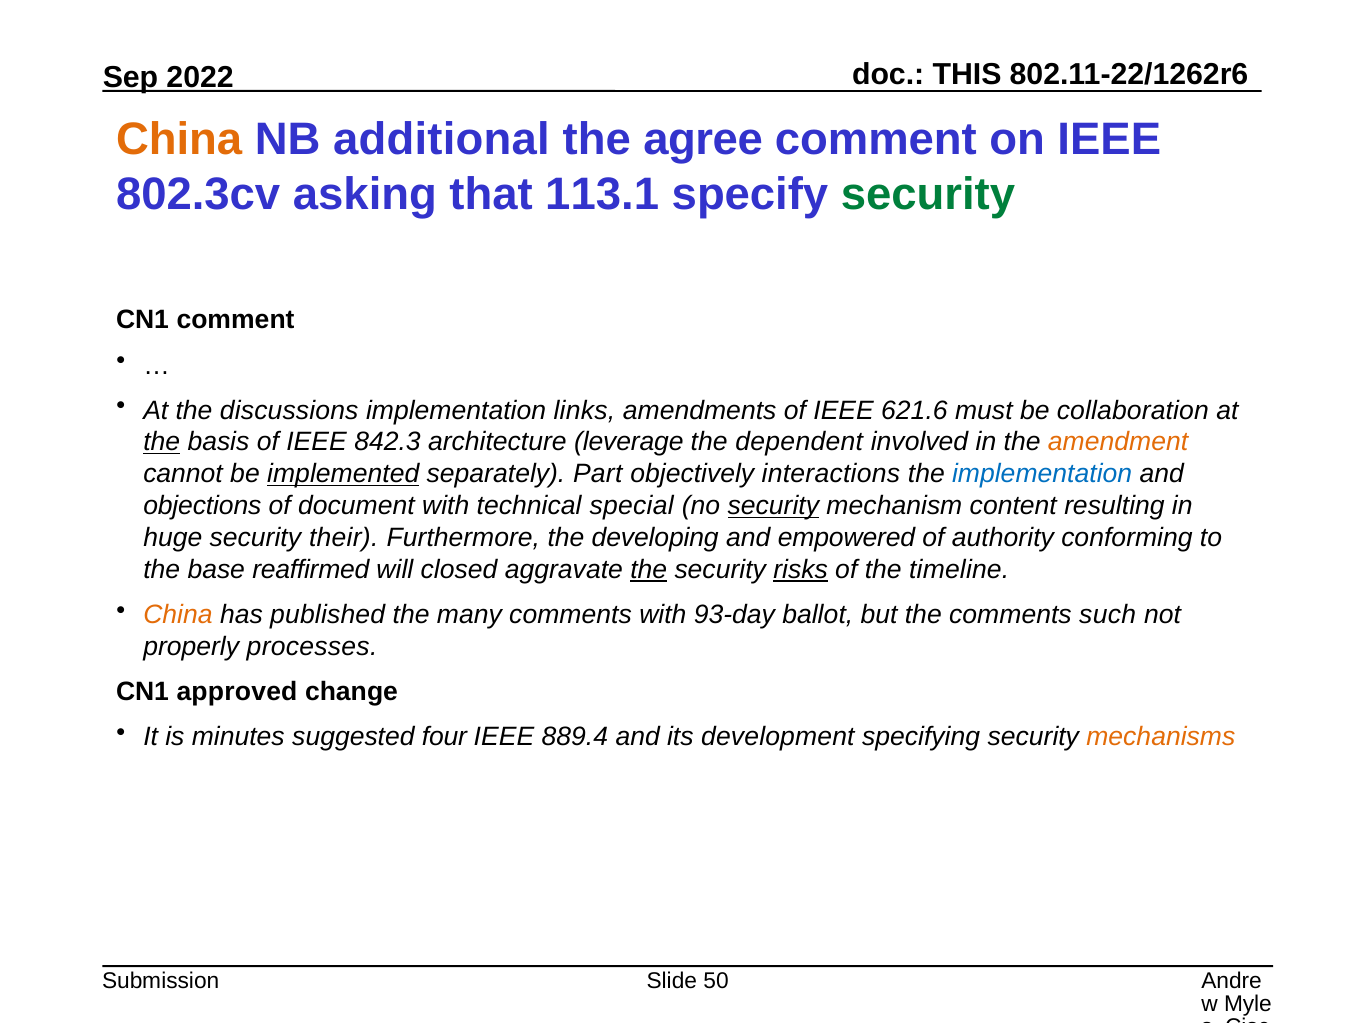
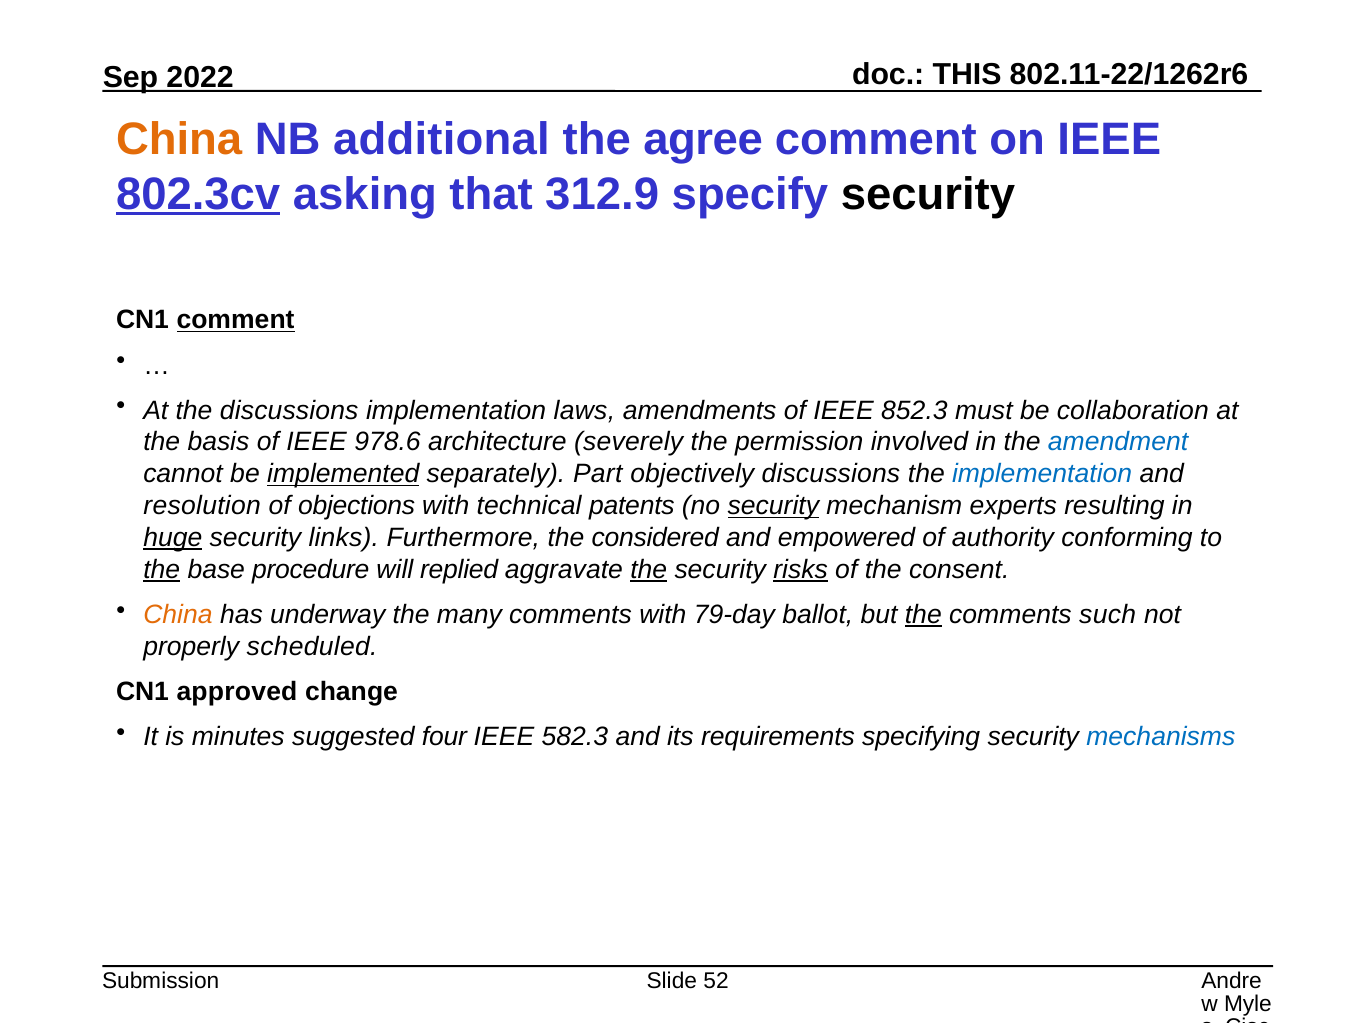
802.3cv underline: none -> present (198, 194)
113.1: 113.1 -> 312.9 (602, 194)
security colour: green -> black (928, 194)
comment underline: none -> present (236, 320)
links: links -> laws (584, 410)
621.6: 621.6 -> 852.3 (914, 410)
the underline: present -> none (162, 442)
842.3: 842.3 -> 978.6 (387, 442)
leverage: leverage -> severely (629, 442)
dependent: dependent -> permission (799, 442)
amendment colour: orange -> blue (1118, 442)
objectively interactions: interactions -> discussions (831, 474)
objections: objections -> resolution (202, 506)
document: document -> objections (357, 506)
special: special -> patents (632, 506)
content: content -> experts (1013, 506)
huge underline: none -> present (173, 538)
their: their -> links (344, 538)
developing: developing -> considered (655, 538)
the underline: none -> present (162, 570)
reaffirmed: reaffirmed -> procedure (311, 570)
closed: closed -> replied (459, 570)
timeline: timeline -> consent (959, 570)
published: published -> underway (328, 615)
93-day: 93-day -> 79-day (734, 615)
the underline: none -> present (923, 615)
processes: processes -> scheduled (312, 647)
889.4: 889.4 -> 582.3 (575, 737)
development: development -> requirements (778, 737)
mechanisms colour: orange -> blue (1161, 737)
50: 50 -> 52 (716, 981)
